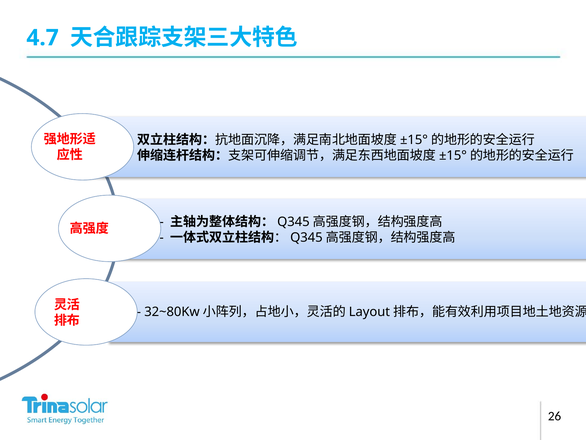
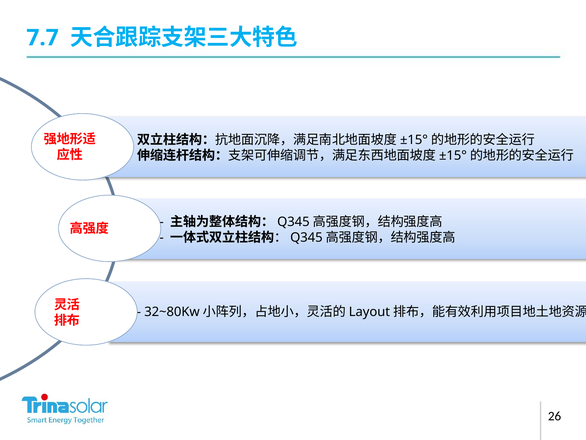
4.7: 4.7 -> 7.7 (43, 38)
